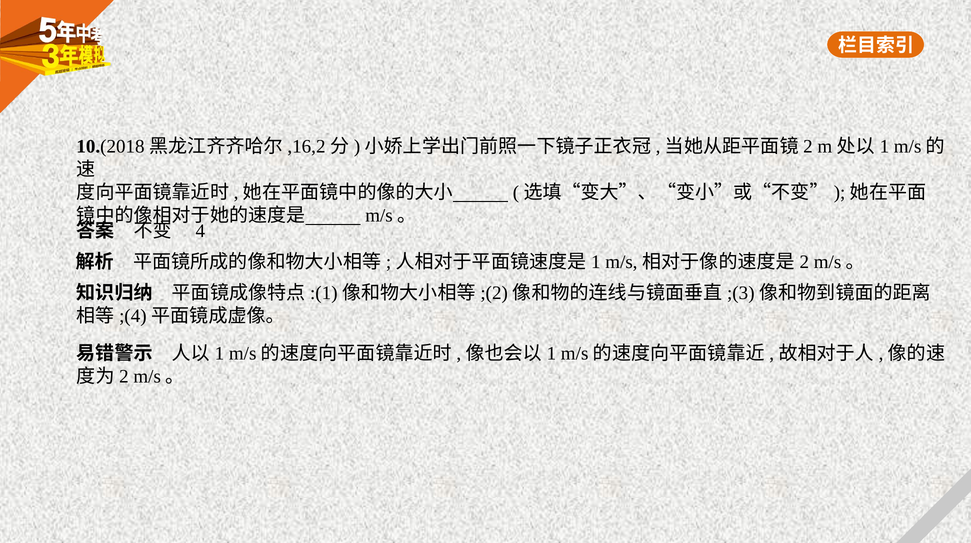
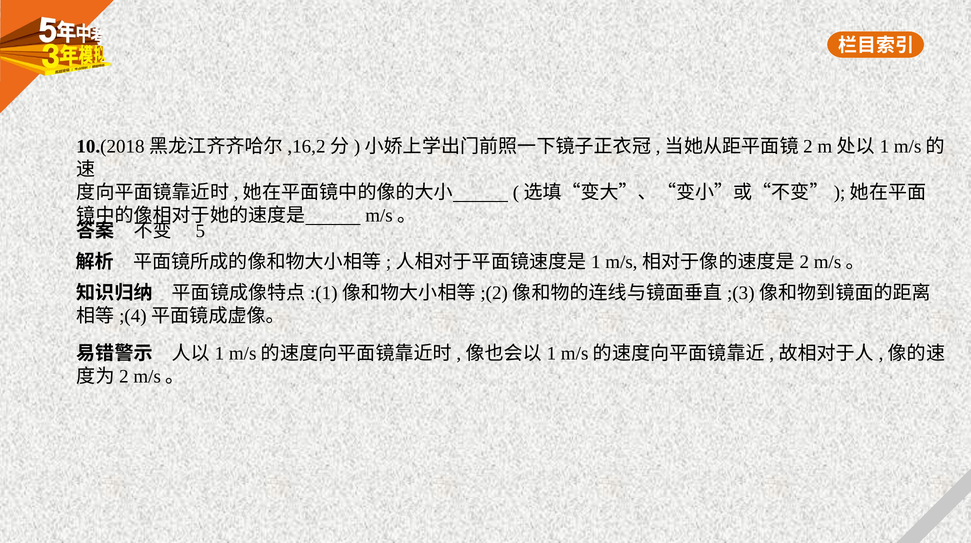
4: 4 -> 5 (200, 231)
